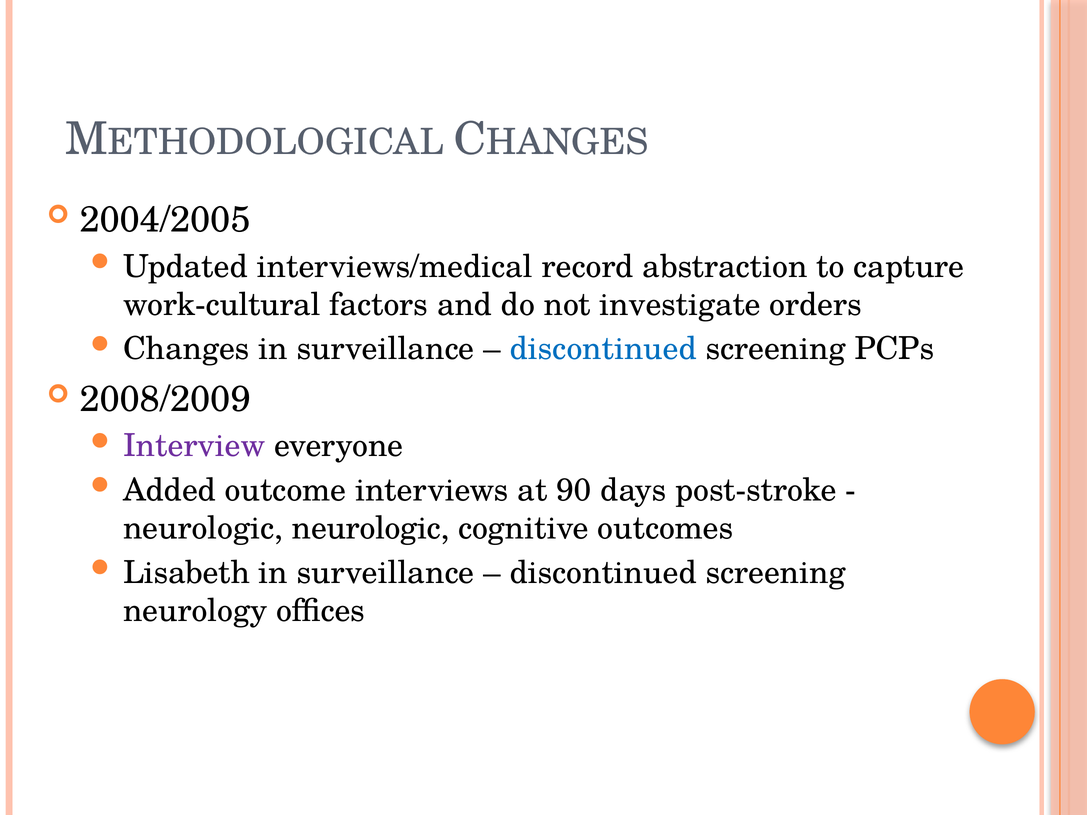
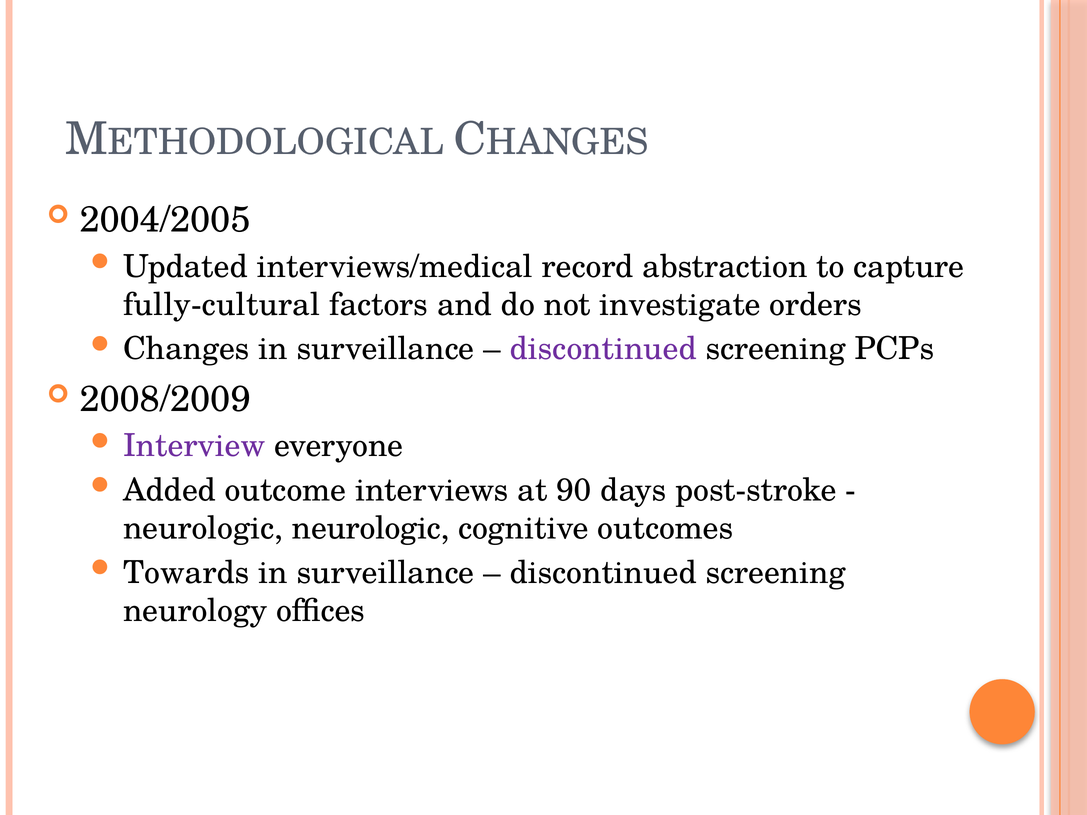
work-cultural: work-cultural -> fully-cultural (222, 305)
discontinued colour: blue -> purple (603, 349)
Lisabeth: Lisabeth -> Towards (186, 573)
